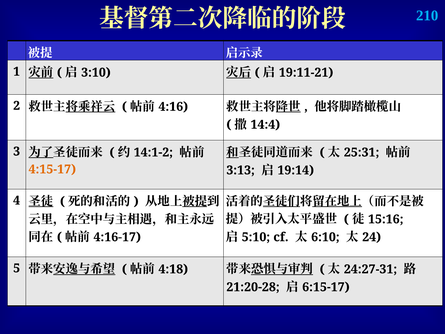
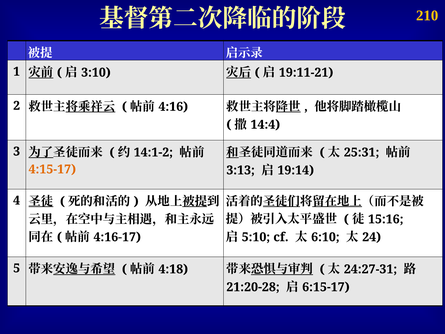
210 colour: light blue -> yellow (427, 16)
